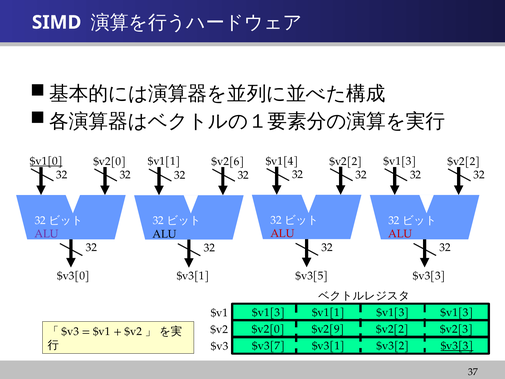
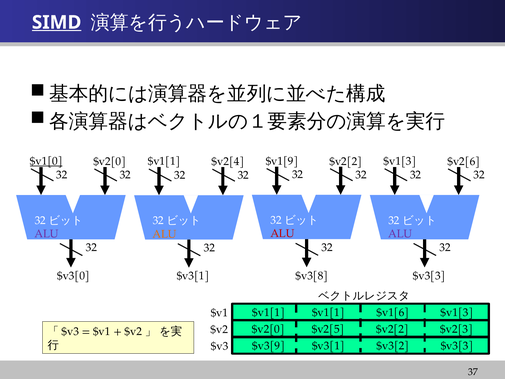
SIMD underline: none -> present (57, 22)
$v1[4: $v1[4 -> $v1[9 (282, 161)
$v2[6: $v2[6 -> $v2[4 (228, 161)
$v2[2 $v2[2: $v2[2 -> $v2[6 (464, 161)
ALU colour: red -> purple (400, 234)
ALU colour: black -> orange (165, 234)
$v3[5: $v3[5 -> $v3[8 (312, 276)
$v1[3: $v1[3 -> $v1[1 (269, 312)
$v1[1 $v1[3: $v1[3 -> $v1[6 (393, 312)
$v2[9: $v2[9 -> $v2[5 (328, 329)
$v3[7: $v3[7 -> $v3[9 (269, 346)
$v3[3 underline: present -> none (457, 346)
